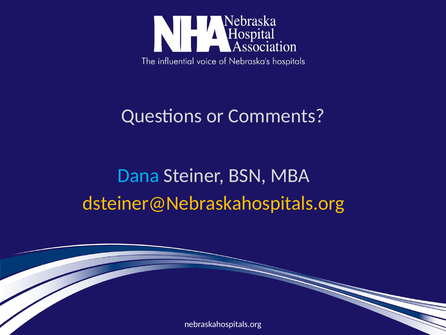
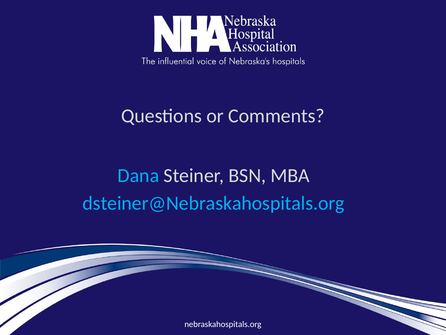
dsteiner@Nebraskahospitals.org colour: yellow -> light blue (214, 203)
